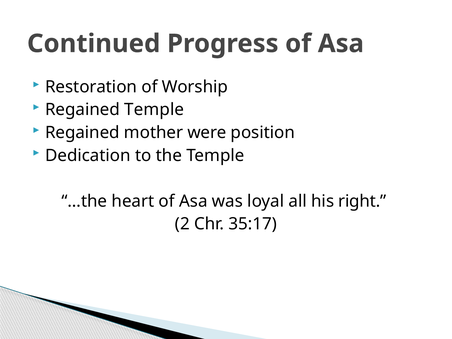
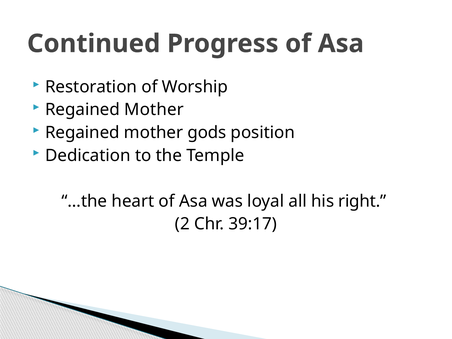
Temple: Temple -> Mother (154, 110)
were: were -> gods (207, 133)
35:17: 35:17 -> 39:17 (253, 224)
